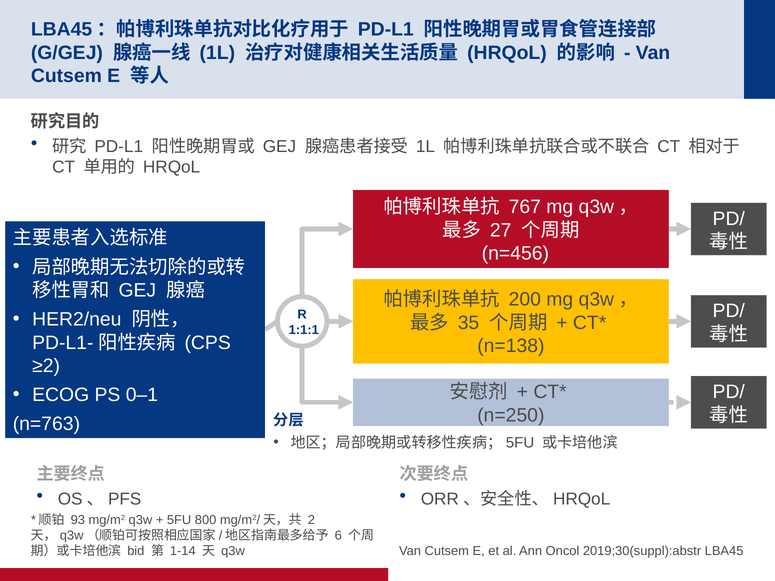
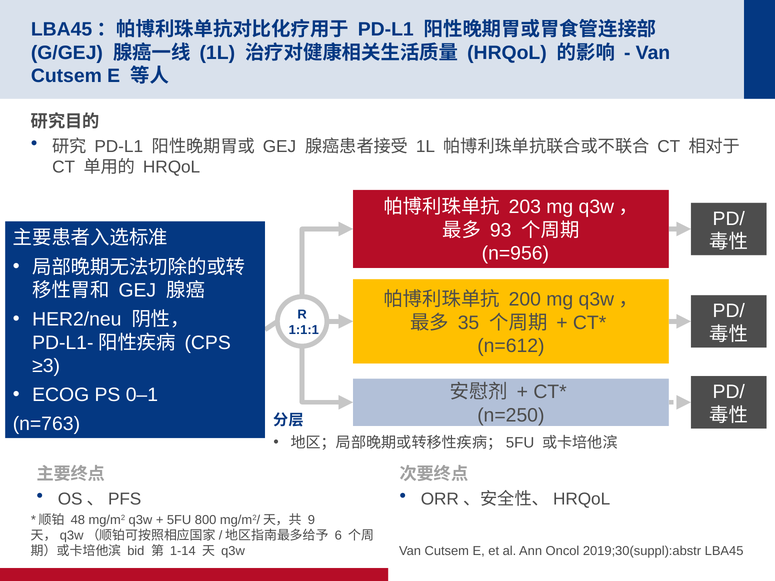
767: 767 -> 203 (525, 207)
27: 27 -> 93 (501, 230)
n=456: n=456 -> n=956 (515, 254)
n=138: n=138 -> n=612 (511, 346)
≥2: ≥2 -> ≥3 (46, 366)
93: 93 -> 48 (78, 520)
2: 2 -> 9 (311, 520)
